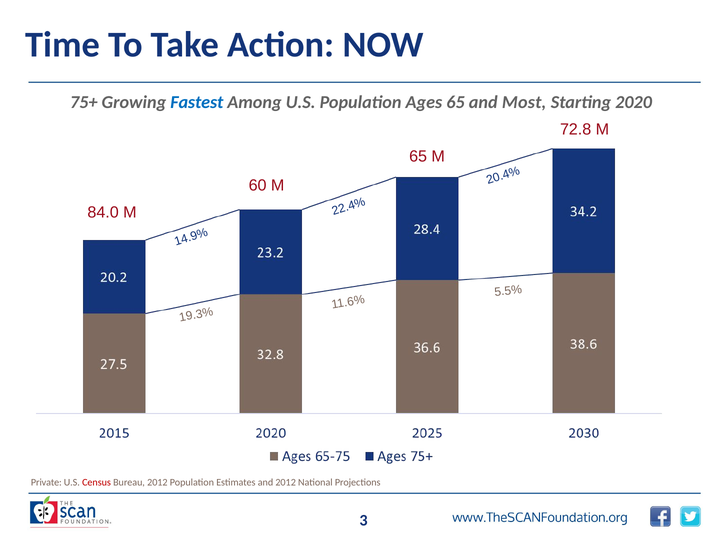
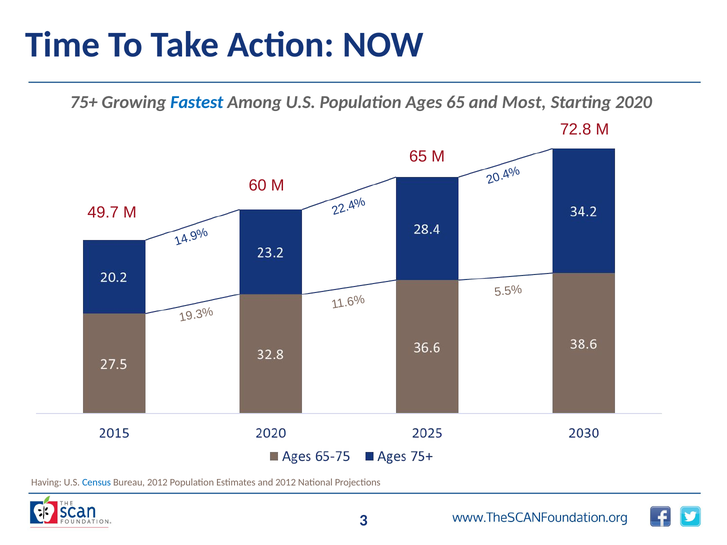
84.0: 84.0 -> 49.7 (103, 212)
Private: Private -> Having (46, 483)
Census colour: red -> blue (97, 483)
